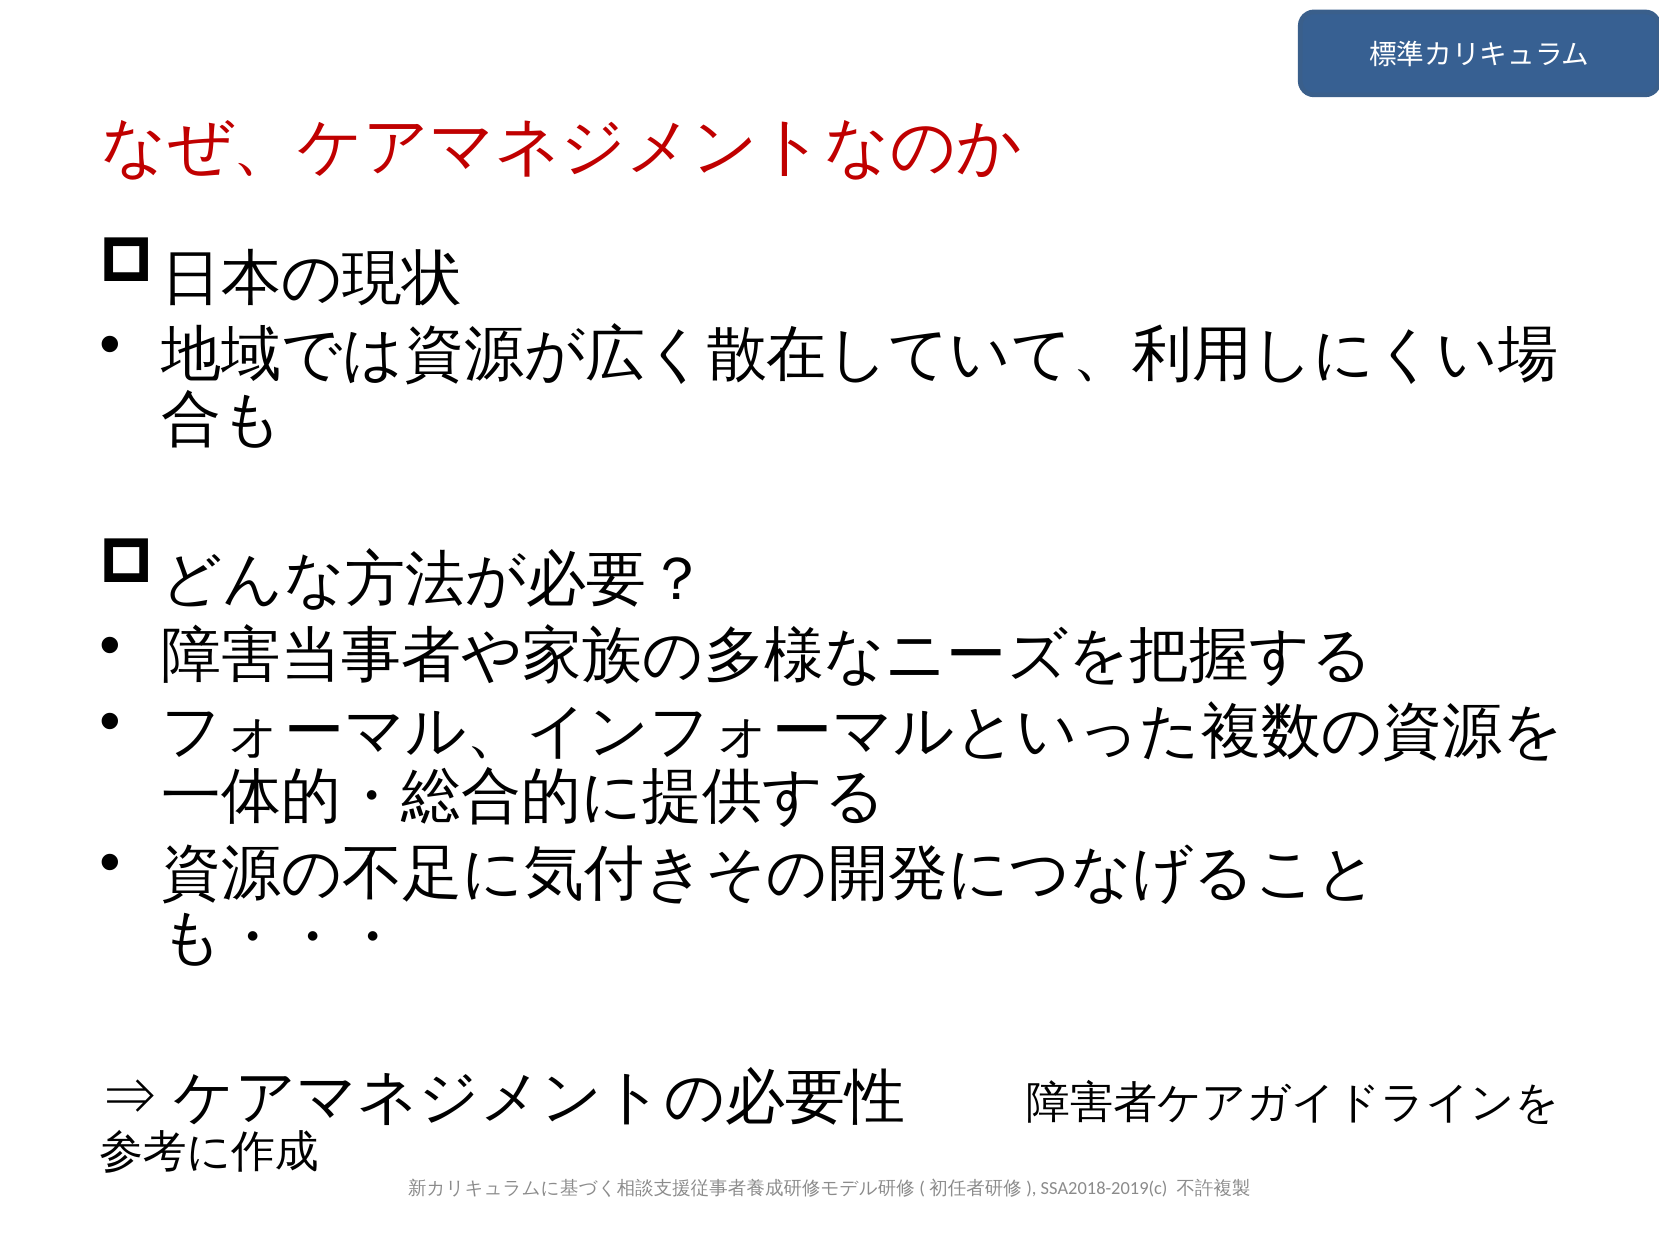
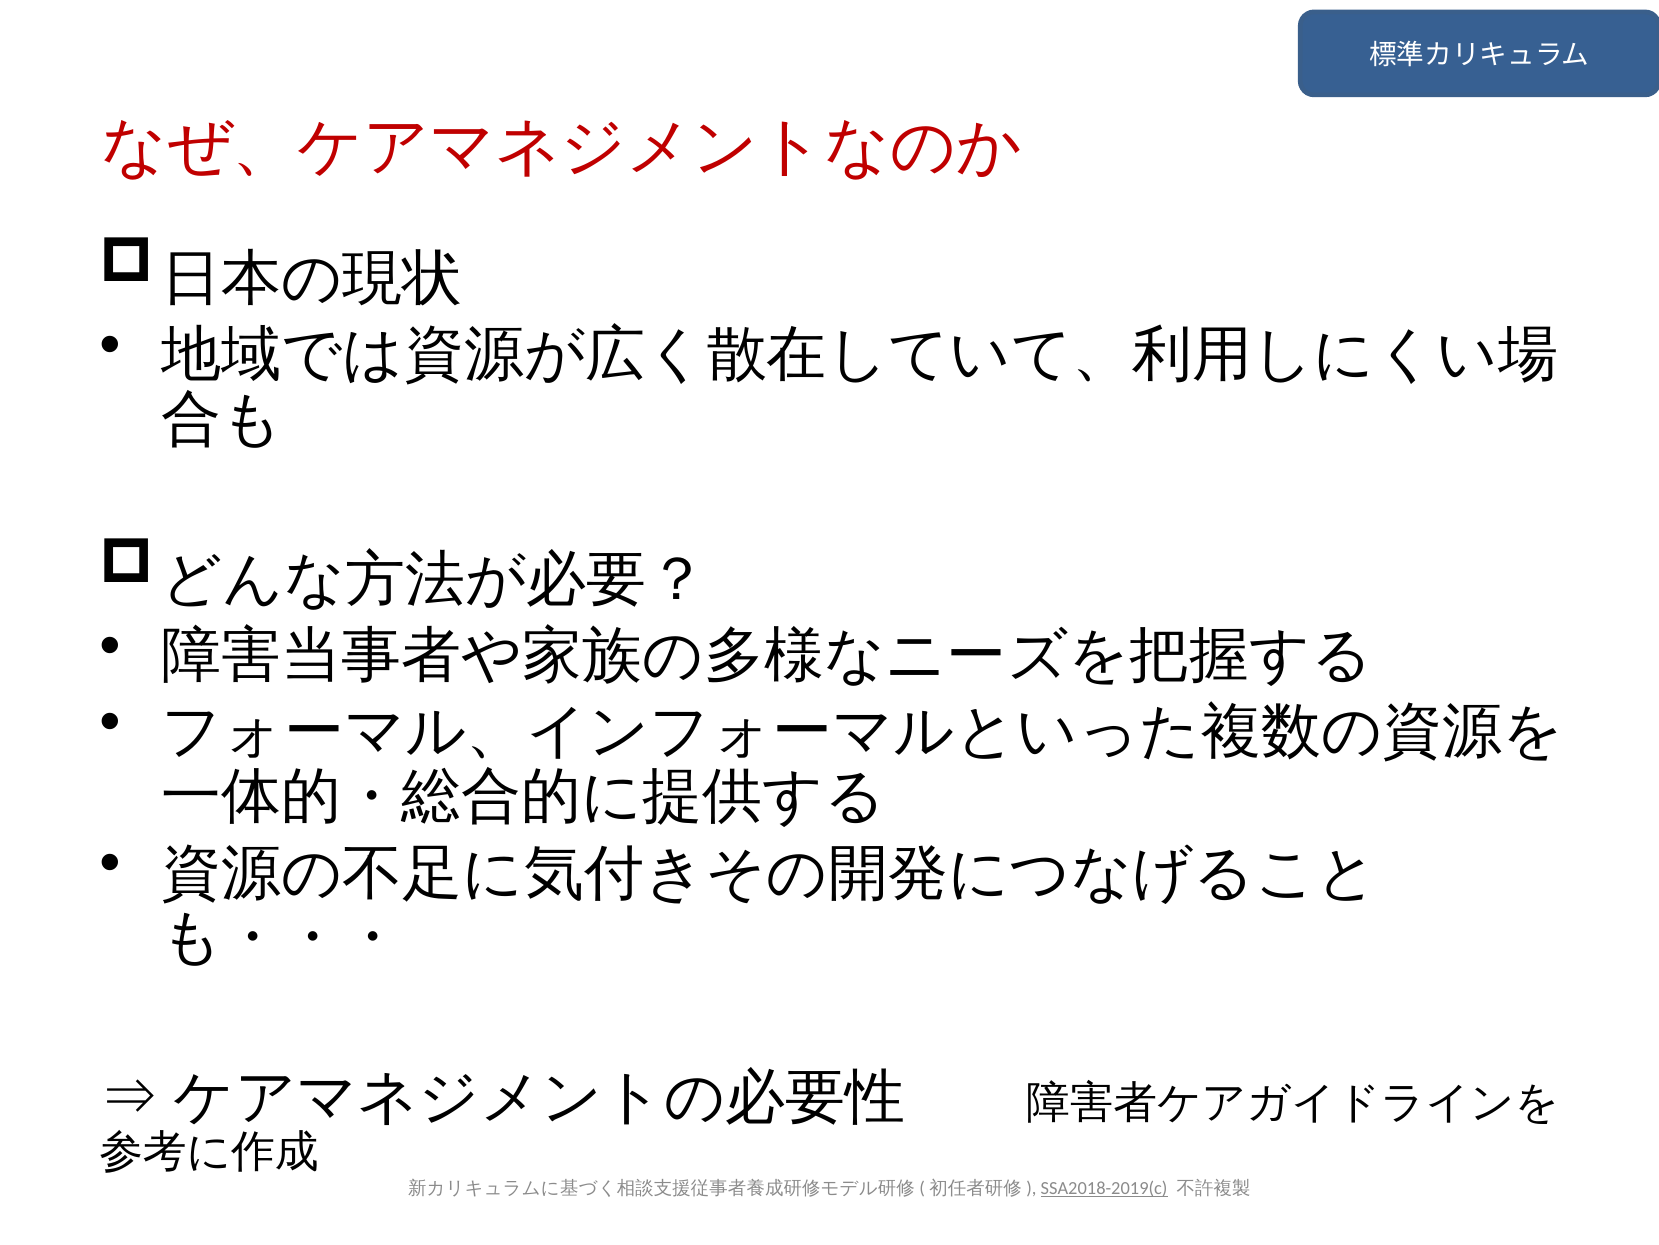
SSA2018-2019(c underline: none -> present (1104, 1188)
